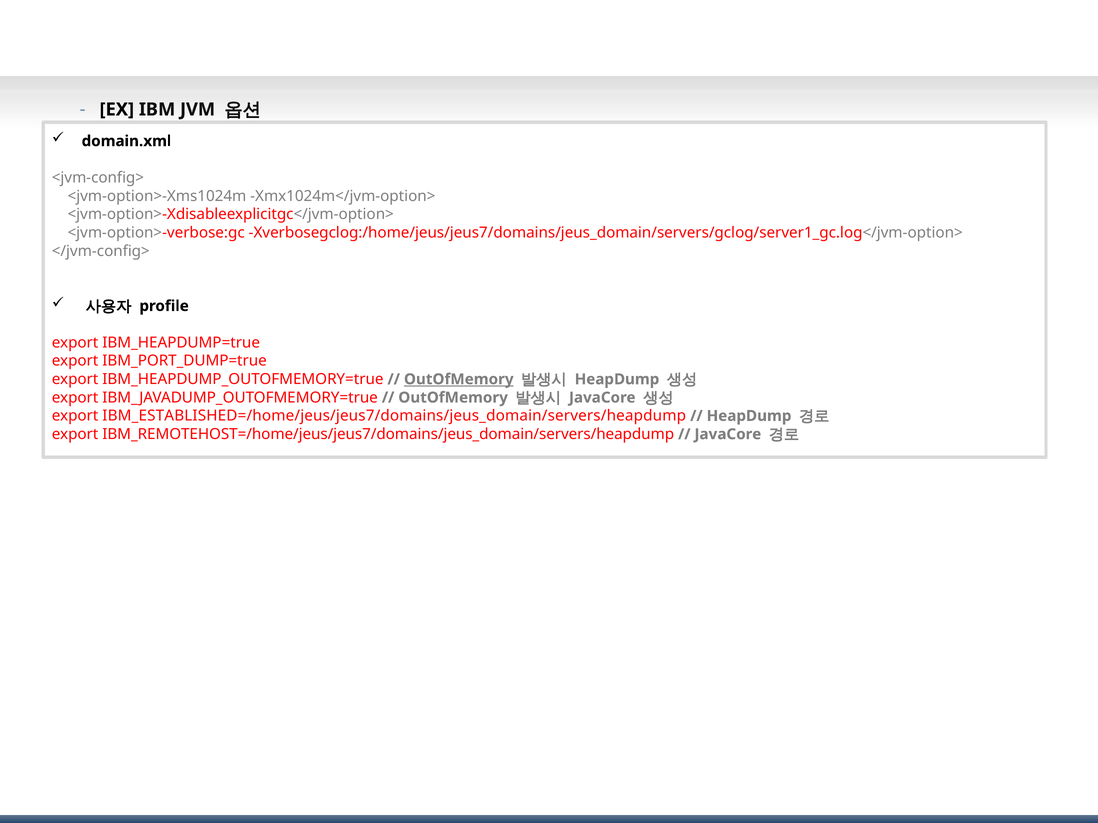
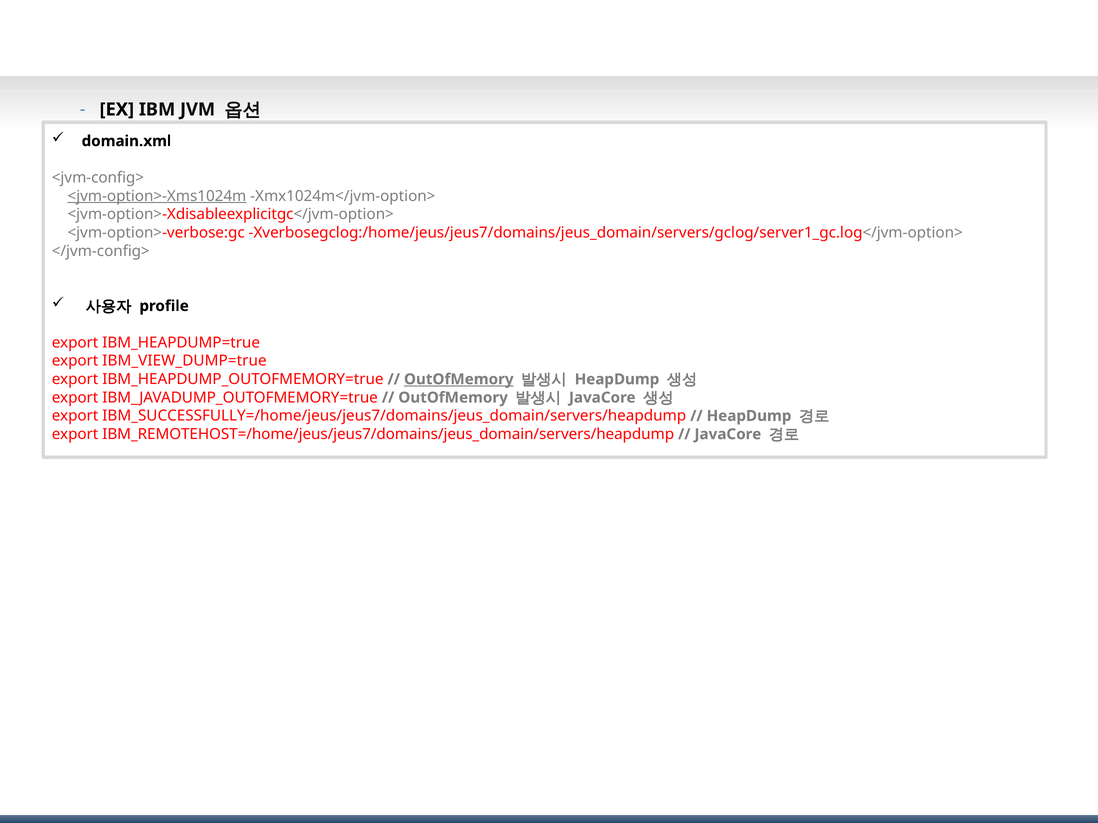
<jvm-option>-Xms1024m underline: none -> present (157, 196)
IBM_PORT_DUMP=true: IBM_PORT_DUMP=true -> IBM_VIEW_DUMP=true (184, 361)
IBM_ESTABLISHED=/home/jeus/jeus7/domains/jeus_domain/servers/heapdump: IBM_ESTABLISHED=/home/jeus/jeus7/domains/jeus_domain/servers/heapdump -> IBM_SUCCESSFULLY=/home/jeus/jeus7/domains/jeus_domain/servers/heapdump (394, 416)
